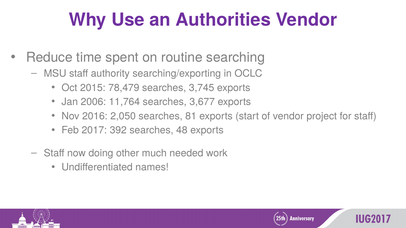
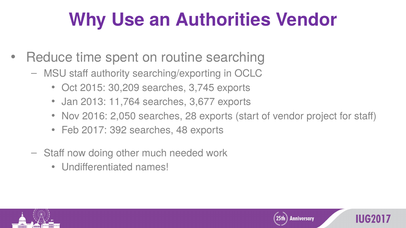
78,479: 78,479 -> 30,209 (124, 88)
2006: 2006 -> 2013 (93, 102)
81: 81 -> 28 (191, 116)
